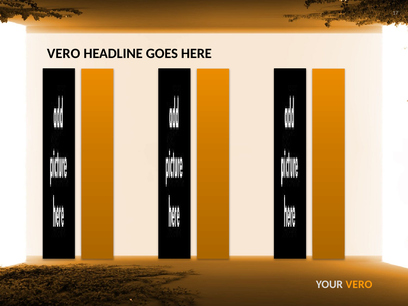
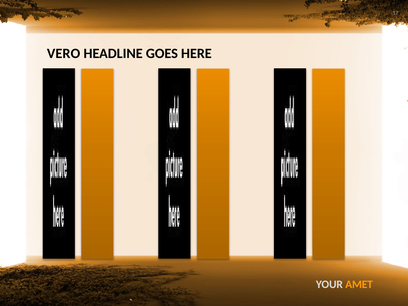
YOUR VERO: VERO -> AMET (359, 284)
